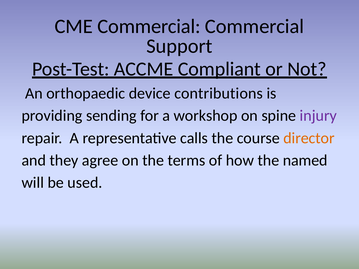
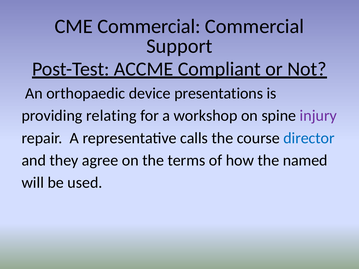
contributions: contributions -> presentations (219, 93)
sending: sending -> relating (111, 116)
director colour: orange -> blue (309, 138)
